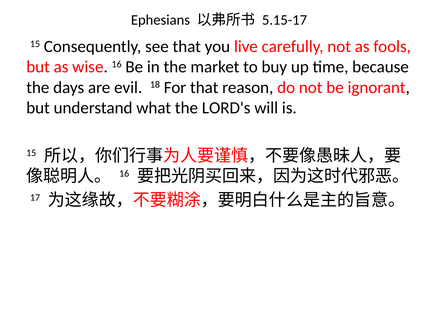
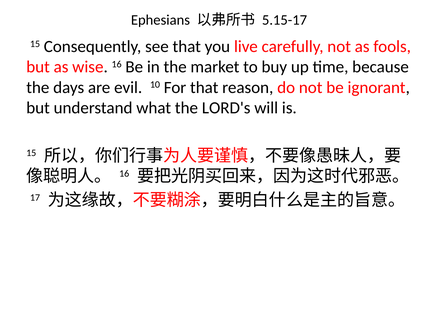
18: 18 -> 10 (155, 85)
